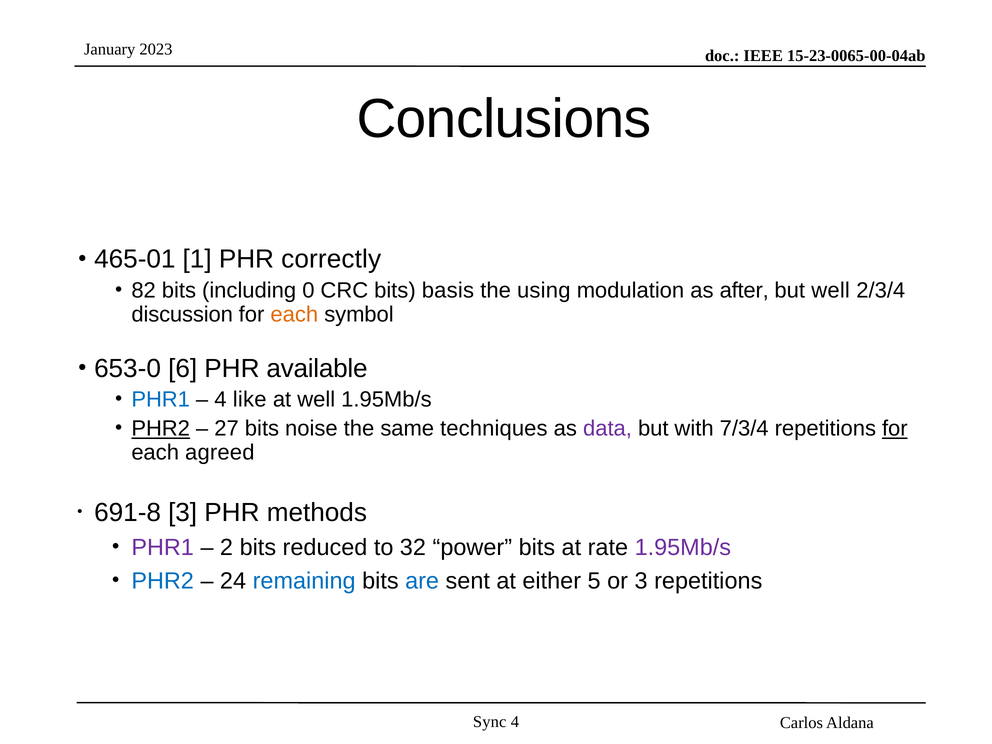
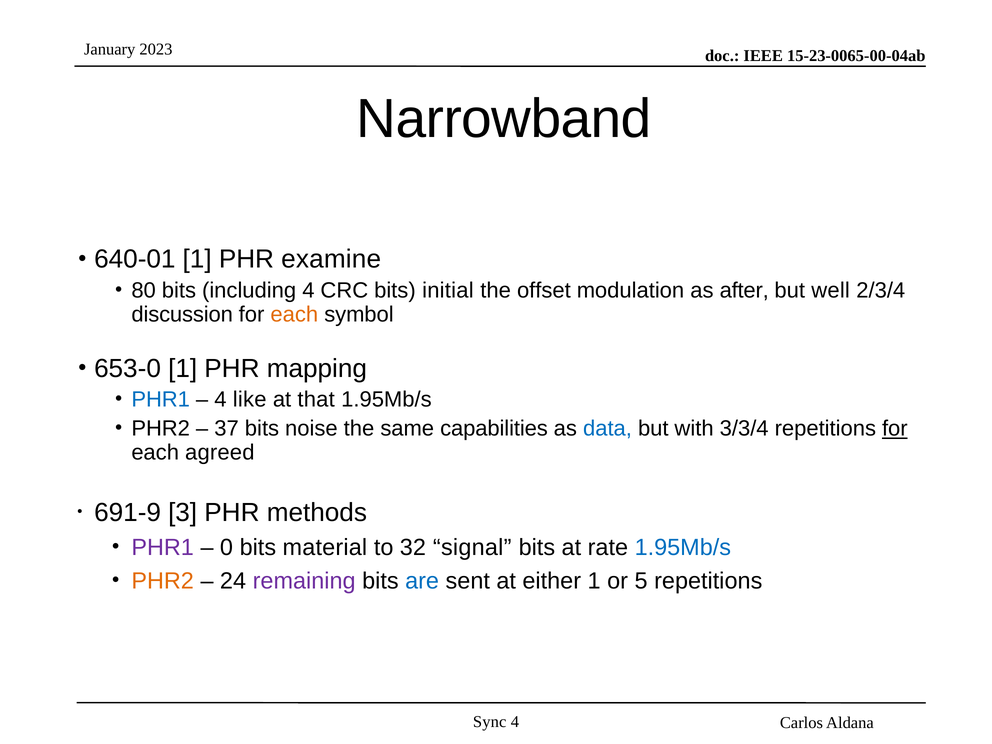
Conclusions: Conclusions -> Narrowband (504, 119)
465-01: 465-01 -> 640-01 (135, 259)
correctly: correctly -> examine (331, 259)
82: 82 -> 80 (144, 290)
including 0: 0 -> 4 (308, 290)
basis: basis -> initial (448, 290)
using: using -> offset (544, 290)
653-0 6: 6 -> 1 (183, 368)
available: available -> mapping (317, 368)
at well: well -> that (316, 400)
PHR2 underline: present -> none (161, 429)
27: 27 -> 37 (227, 429)
techniques: techniques -> capabilities (494, 429)
data colour: purple -> blue (607, 429)
7/3/4: 7/3/4 -> 3/3/4 (744, 429)
691-8: 691-8 -> 691-9 (128, 513)
2: 2 -> 0 (226, 548)
reduced: reduced -> material (325, 548)
power: power -> signal (472, 548)
1.95Mb/s colour: purple -> blue (683, 548)
PHR2 colour: blue -> orange (163, 581)
remaining colour: blue -> purple (304, 581)
either 5: 5 -> 1 (594, 581)
or 3: 3 -> 5 (641, 581)
